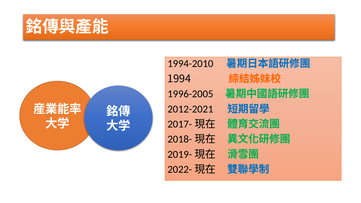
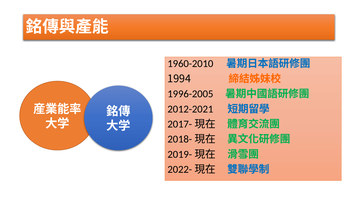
1994-2010: 1994-2010 -> 1960-2010 (190, 64)
